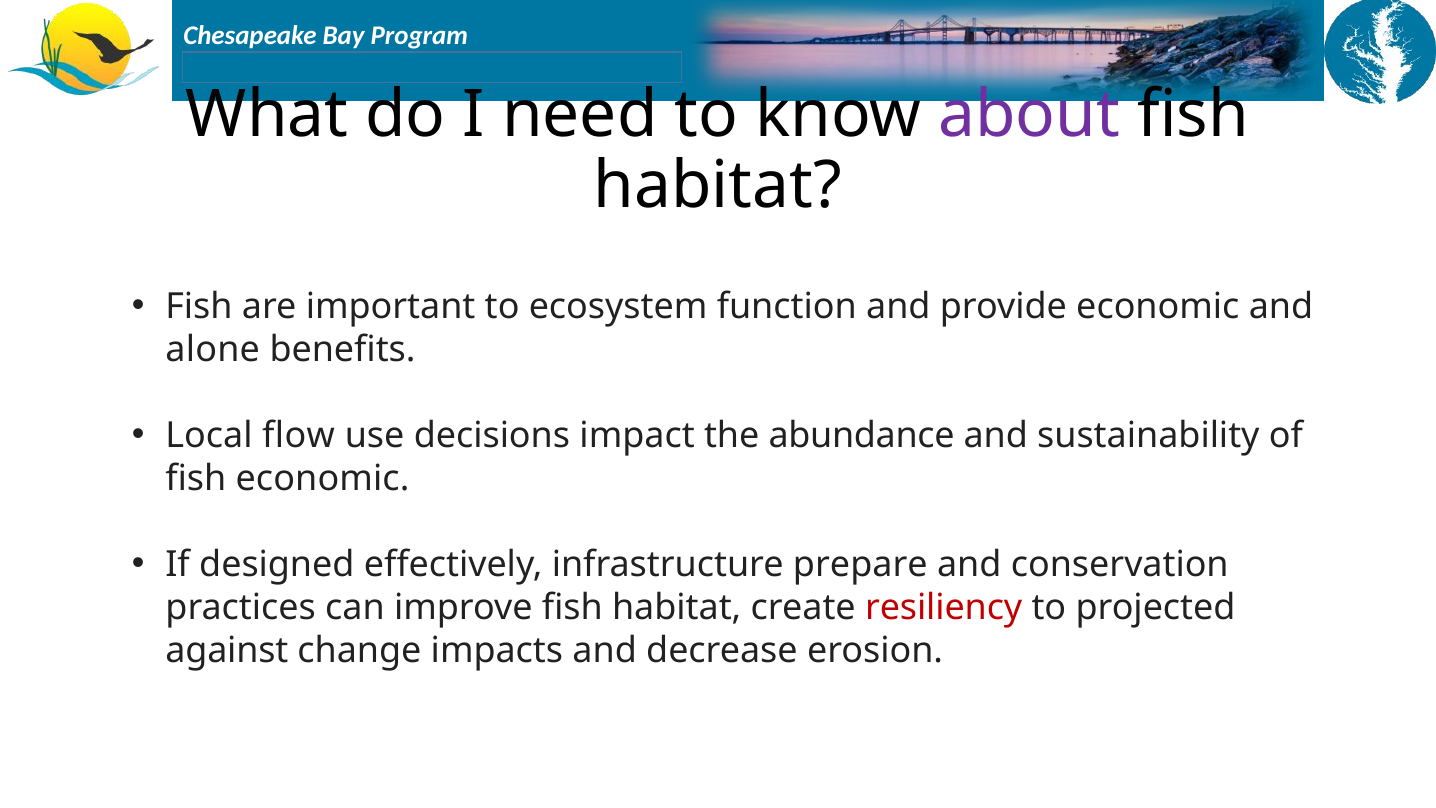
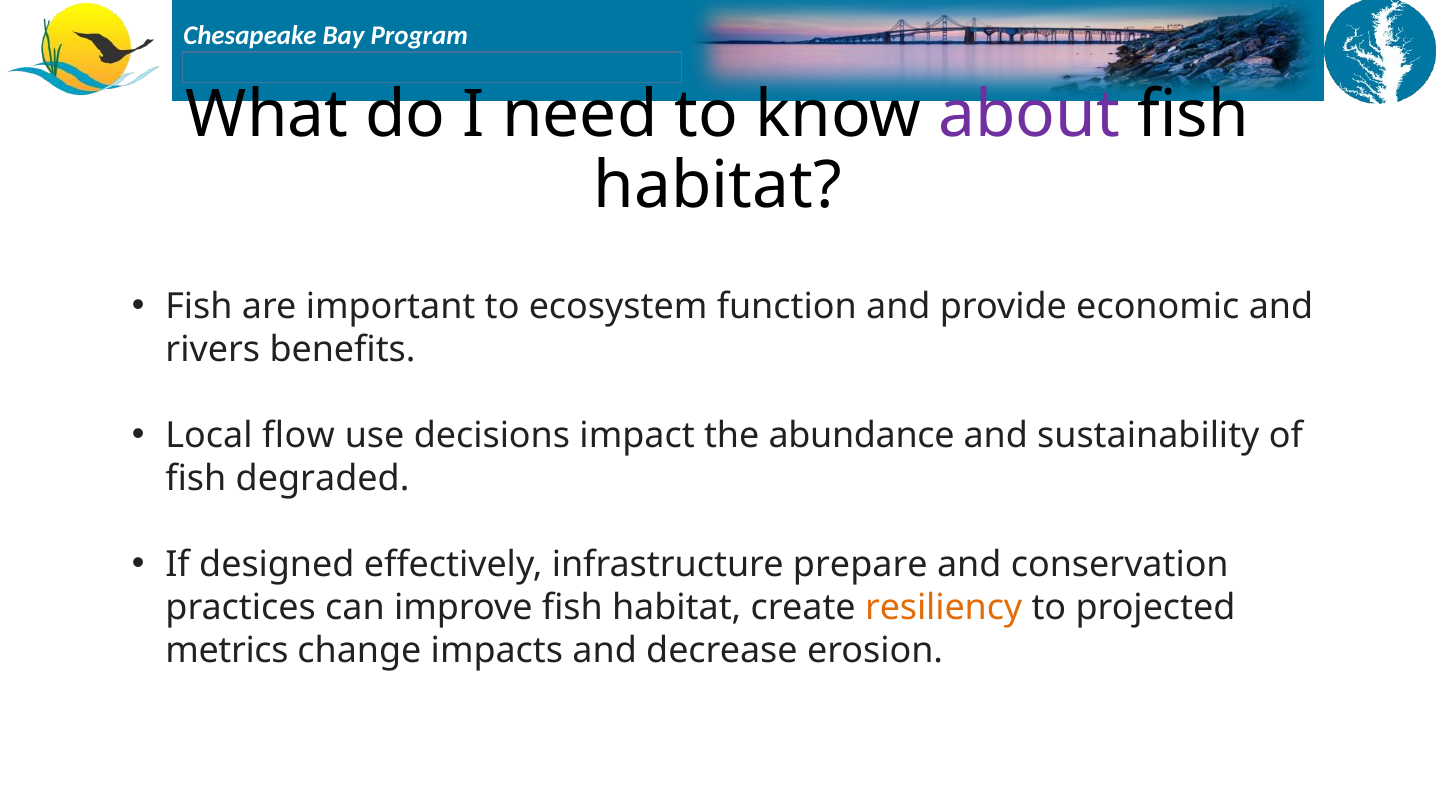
alone: alone -> rivers (213, 349)
fish economic: economic -> degraded (323, 479)
resiliency colour: red -> orange (944, 608)
against: against -> metrics (227, 651)
